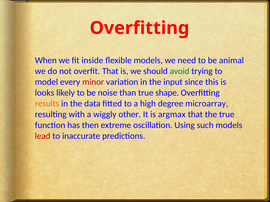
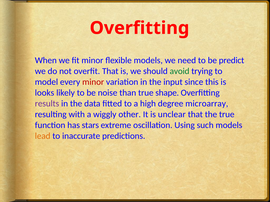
fit inside: inside -> minor (92, 61)
animal: animal -> predict (232, 61)
results colour: orange -> purple (47, 104)
argmax: argmax -> unclear (172, 115)
then: then -> stars (90, 125)
lead colour: red -> orange (43, 136)
